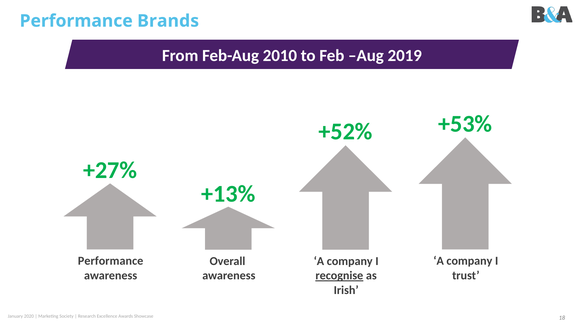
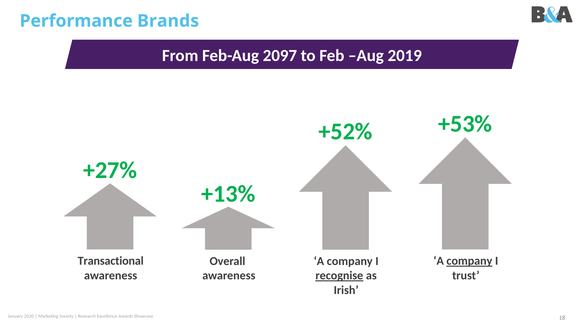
2010: 2010 -> 2097 (280, 56)
Performance: Performance -> Transactional (111, 262)
company underline: none -> present (469, 262)
